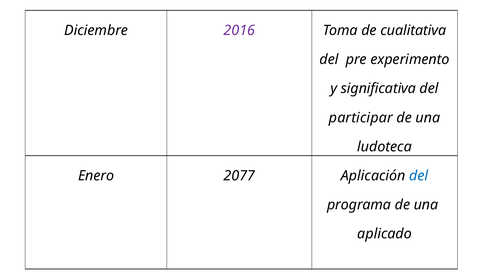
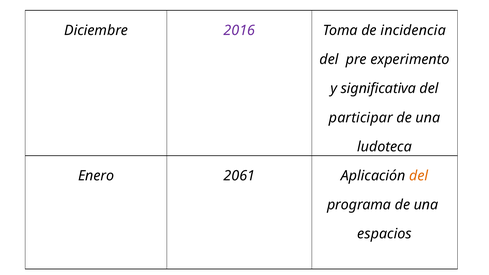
cualitativa: cualitativa -> incidencia (413, 31)
2077: 2077 -> 2061 (239, 176)
del colour: blue -> orange (419, 176)
aplicado: aplicado -> espacios (385, 234)
